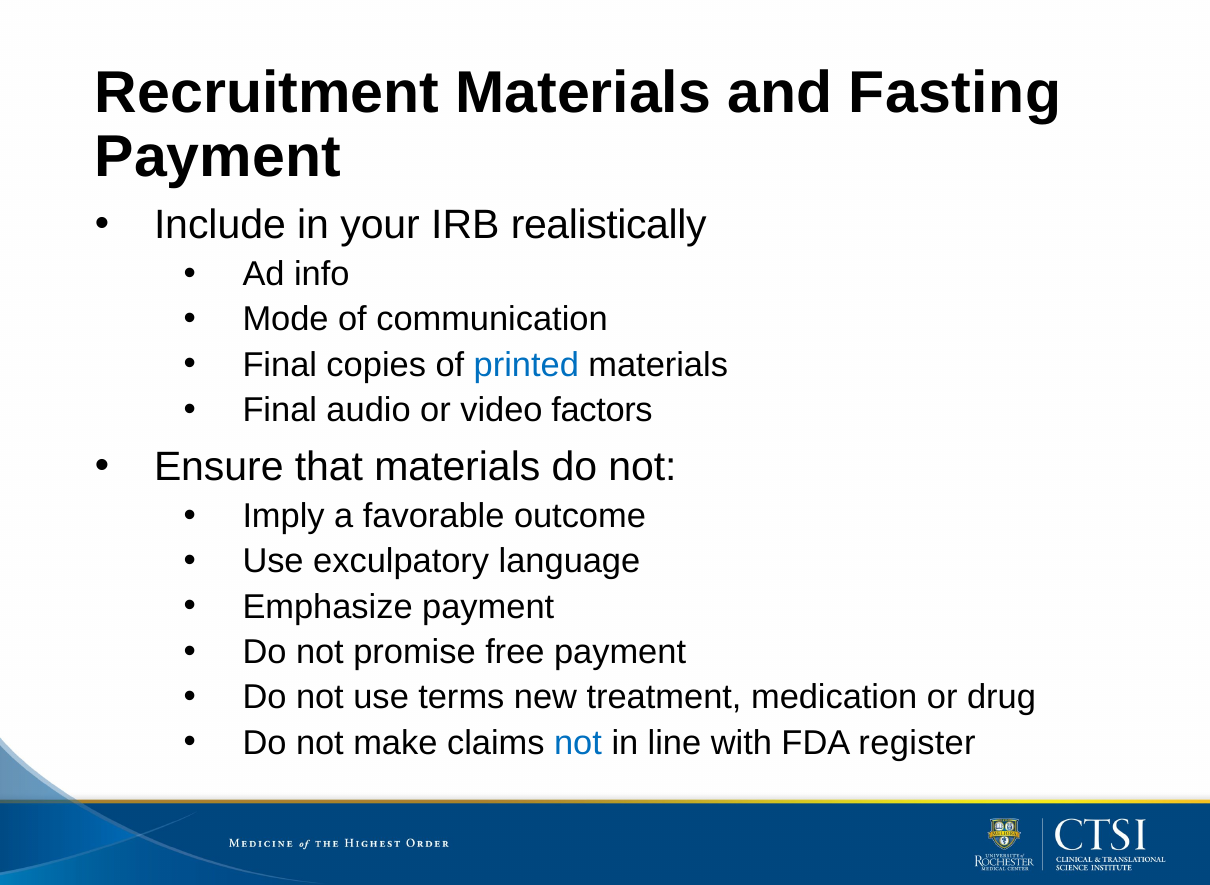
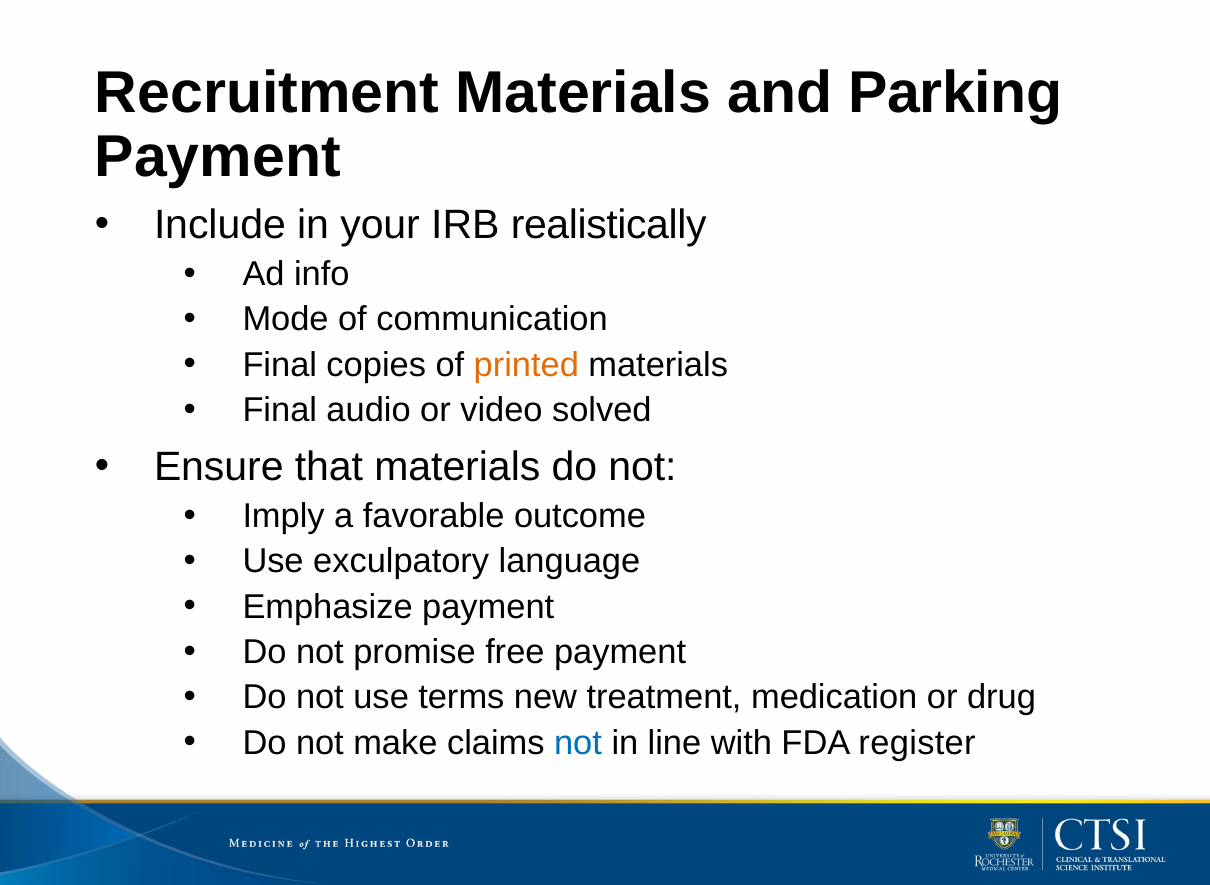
Fasting: Fasting -> Parking (955, 94)
printed colour: blue -> orange (526, 365)
factors: factors -> solved (602, 410)
